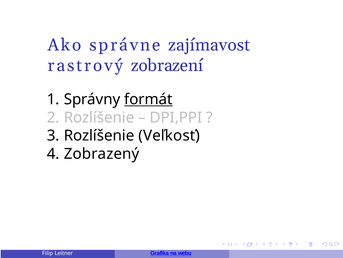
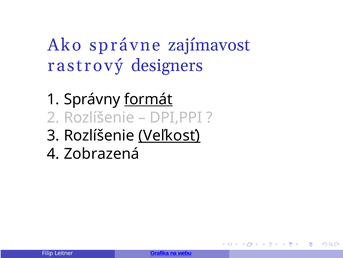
zobrazení: zobrazení -> designers (167, 65)
Veľkosť underline: none -> present (169, 135)
Zobrazený: Zobrazený -> Zobrazená (102, 154)
